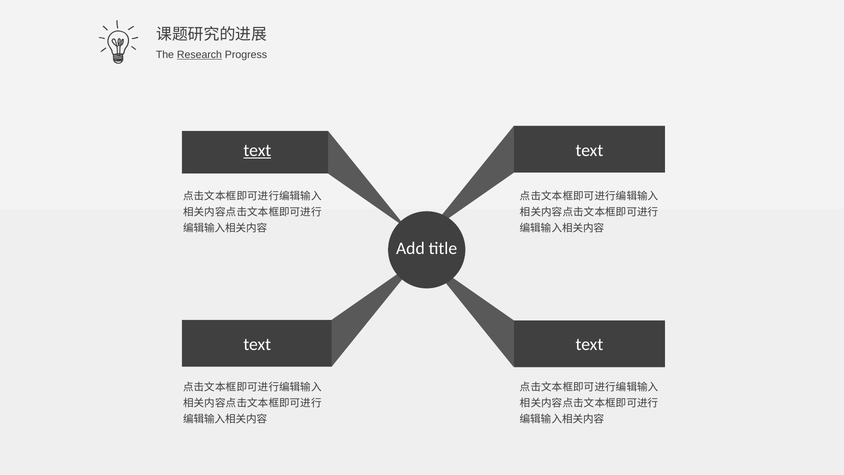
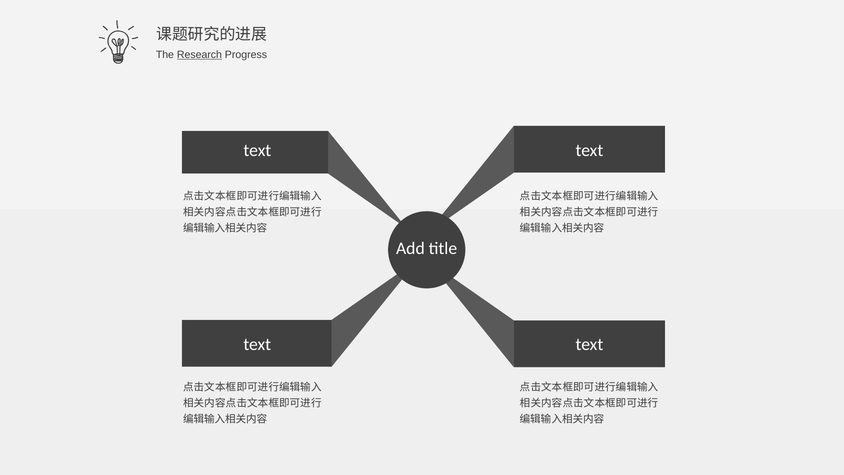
text underline: present -> none (257, 150)
